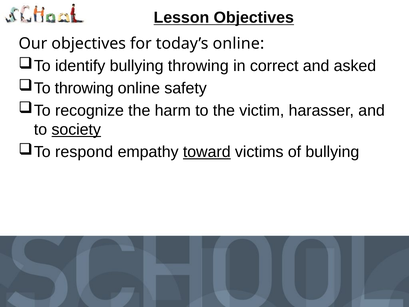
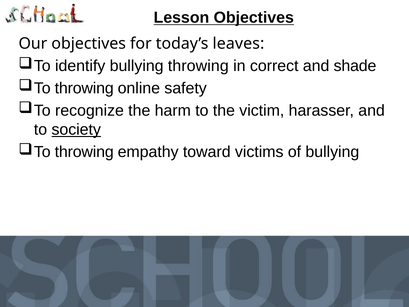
today’s online: online -> leaves (238, 44)
asked: asked -> shade (355, 66)
respond: respond -> throwing (84, 152)
toward underline: present -> none (207, 152)
